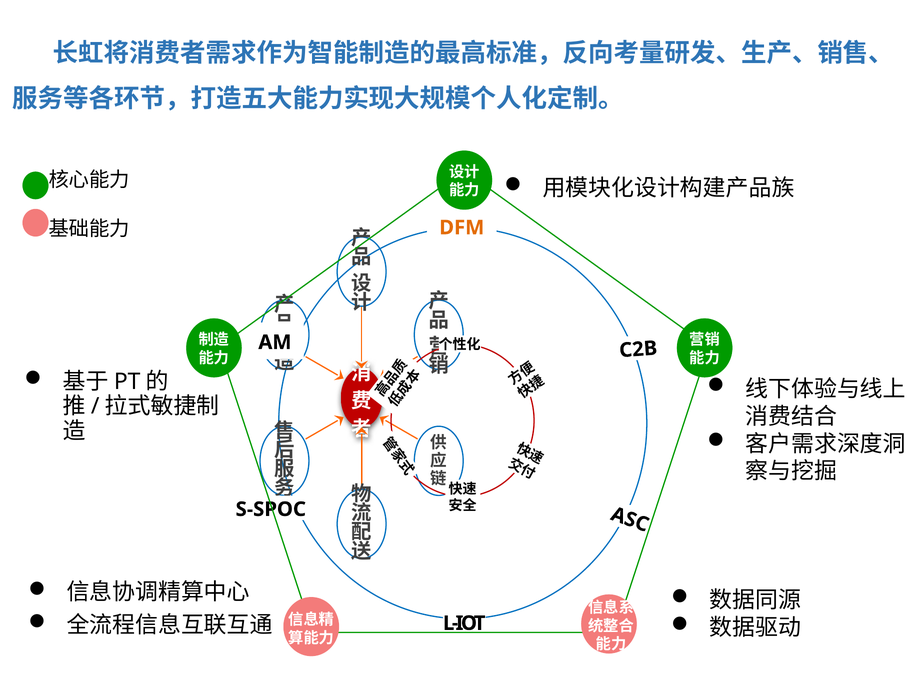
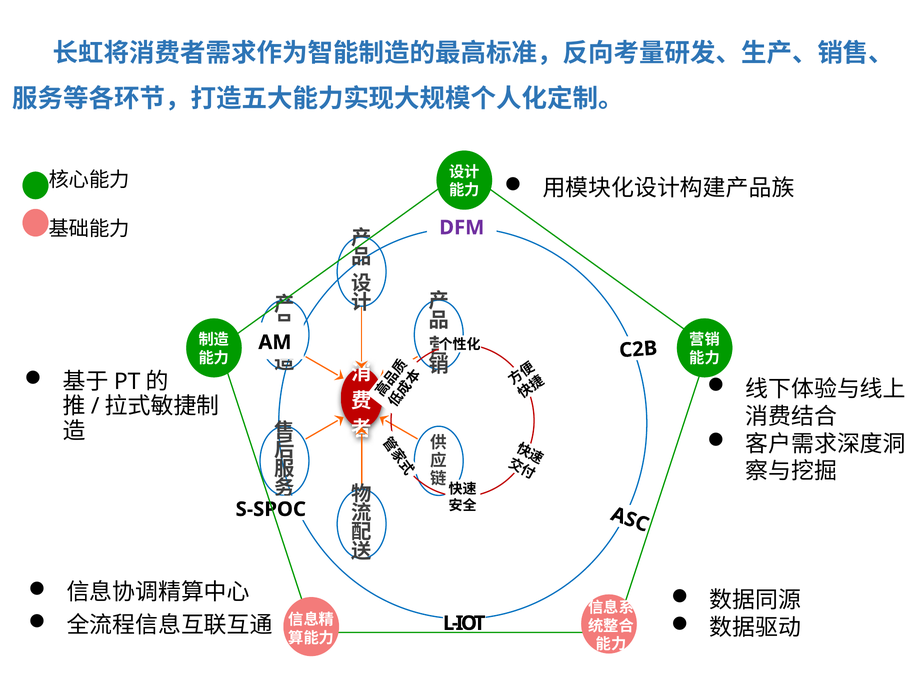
DFM colour: orange -> purple (462, 228)
